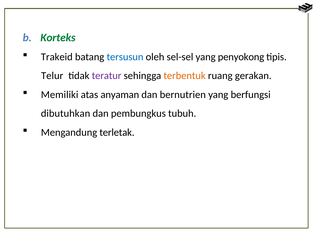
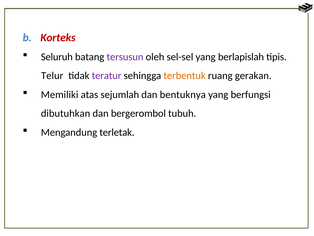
Korteks colour: green -> red (58, 37)
Trakeid: Trakeid -> Seluruh (57, 57)
tersusun colour: blue -> purple (125, 57)
penyokong: penyokong -> berlapislah (241, 57)
anyaman: anyaman -> sejumlah (120, 94)
bernutrien: bernutrien -> bentuknya (183, 94)
pembungkus: pembungkus -> bergerombol (138, 113)
